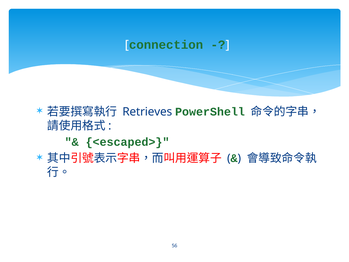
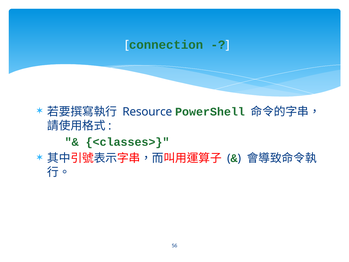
Retrieves: Retrieves -> Resource (147, 112)
<escaped>: <escaped> -> <classes> (128, 142)
